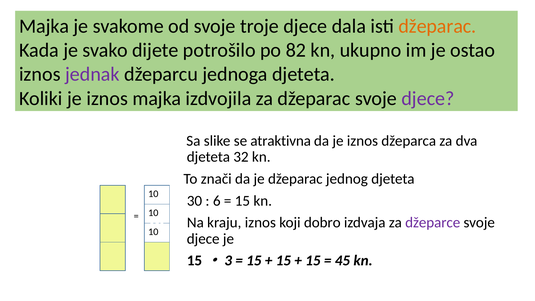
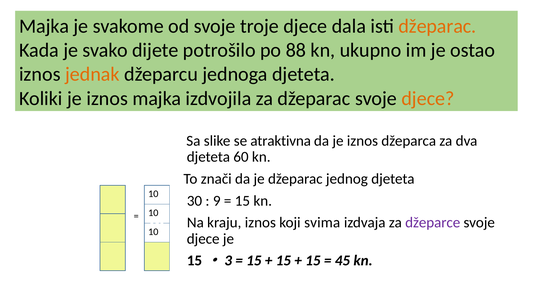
82: 82 -> 88 (296, 50)
jednak colour: purple -> orange (92, 74)
djece colour: purple -> orange (428, 98)
32: 32 -> 60 (241, 157)
6: 6 -> 9 (217, 201)
dobro: dobro -> svima (322, 223)
